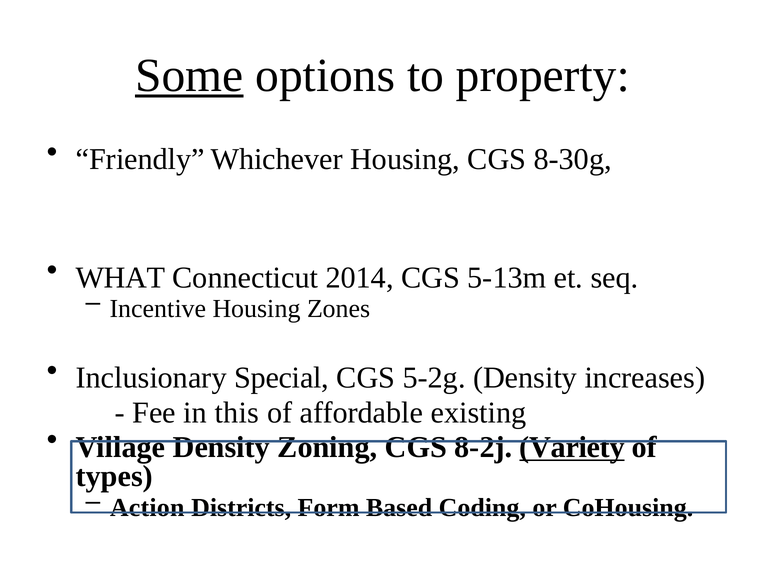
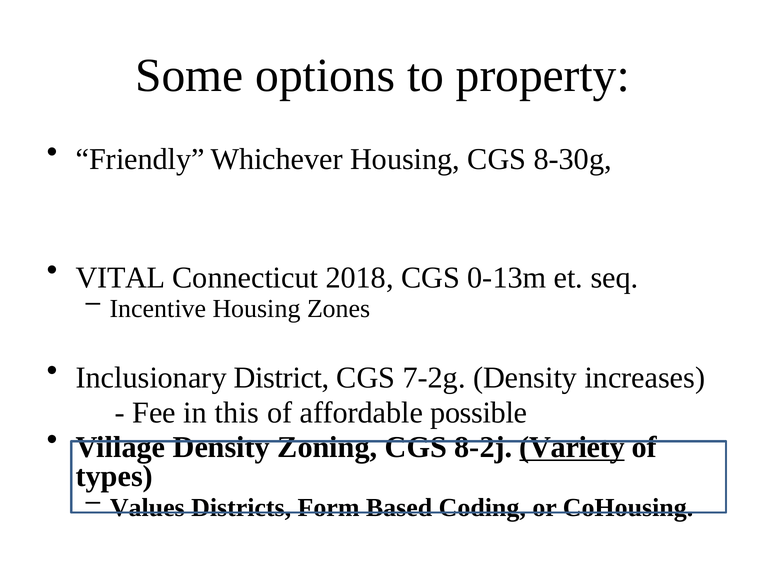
Some underline: present -> none (189, 75)
WHAT: WHAT -> VITAL (120, 277)
2014: 2014 -> 2018 (360, 277)
5-13m: 5-13m -> 0-13m (507, 277)
Special: Special -> District (282, 378)
5-2g: 5-2g -> 7-2g (434, 378)
existing: existing -> possible (479, 412)
Action: Action -> Values (147, 507)
